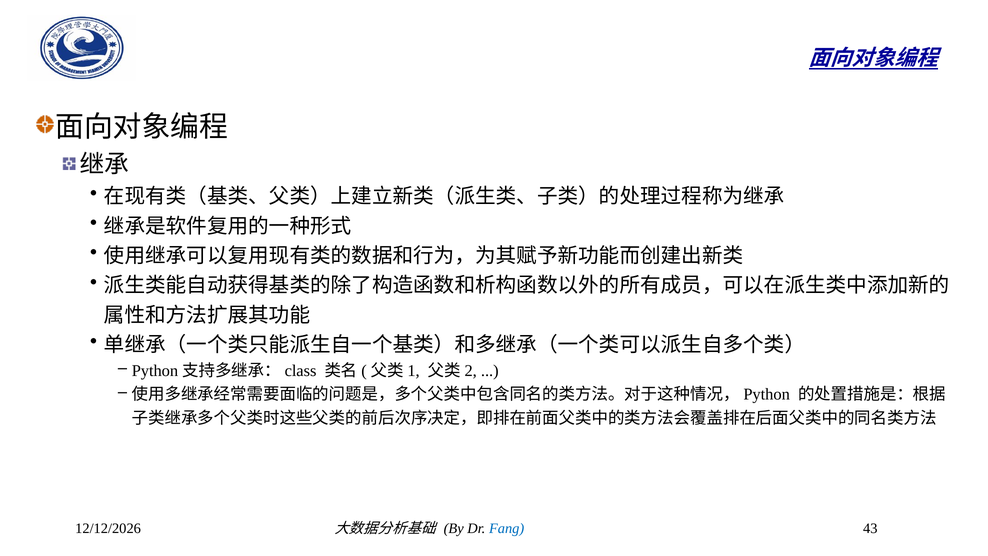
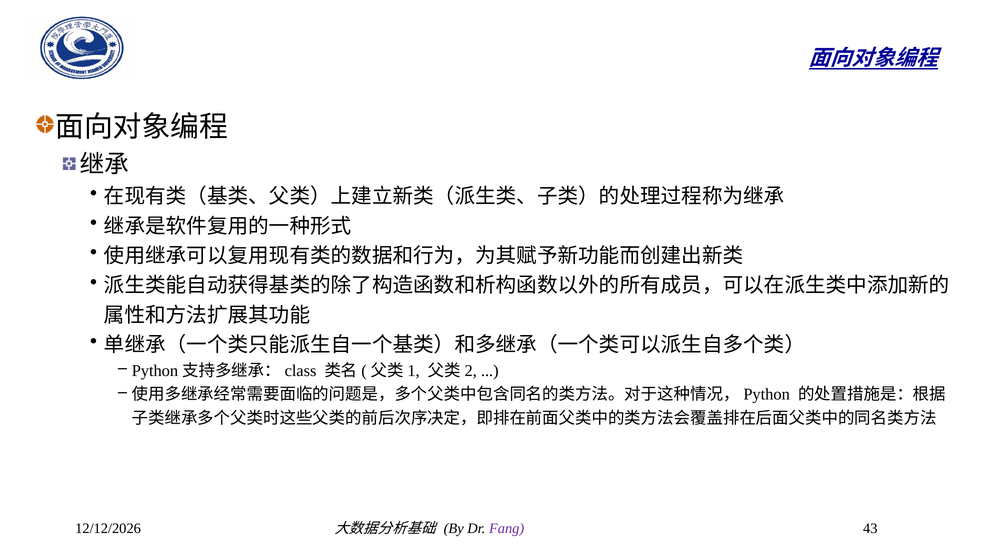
Fang colour: blue -> purple (507, 528)
